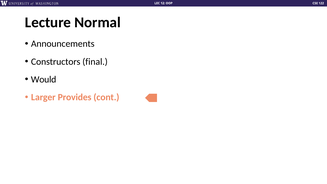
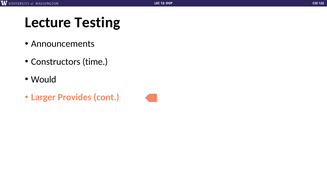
Normal: Normal -> Testing (97, 22)
final: final -> time (95, 62)
